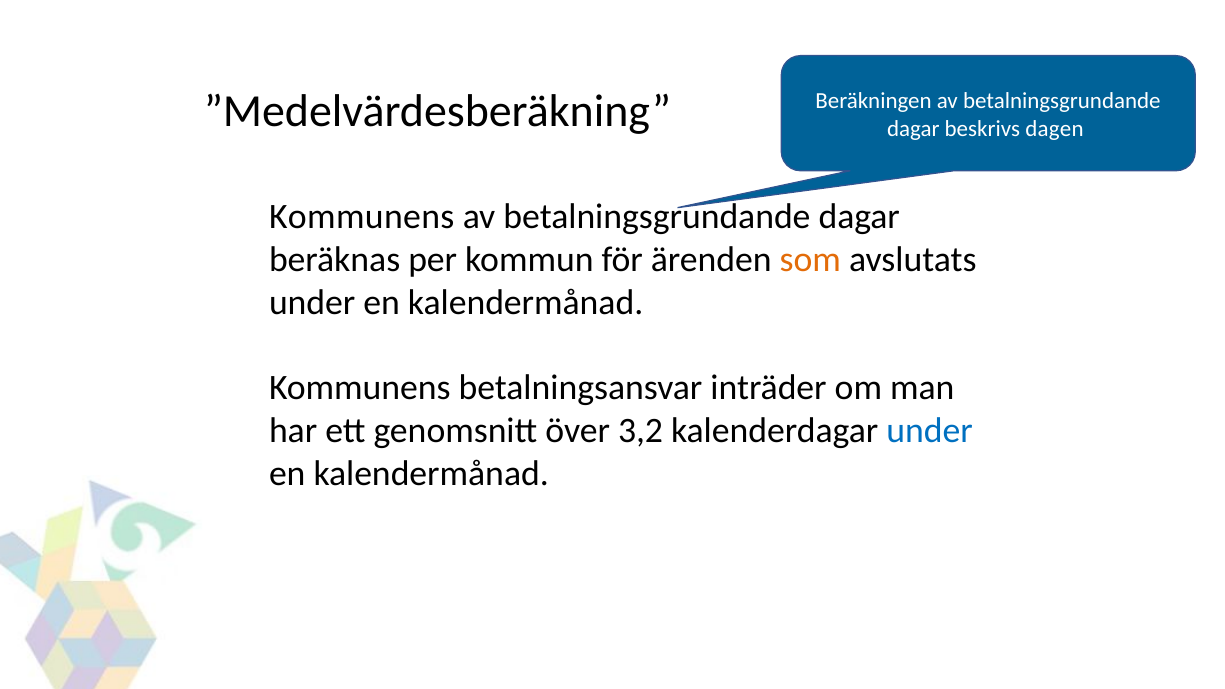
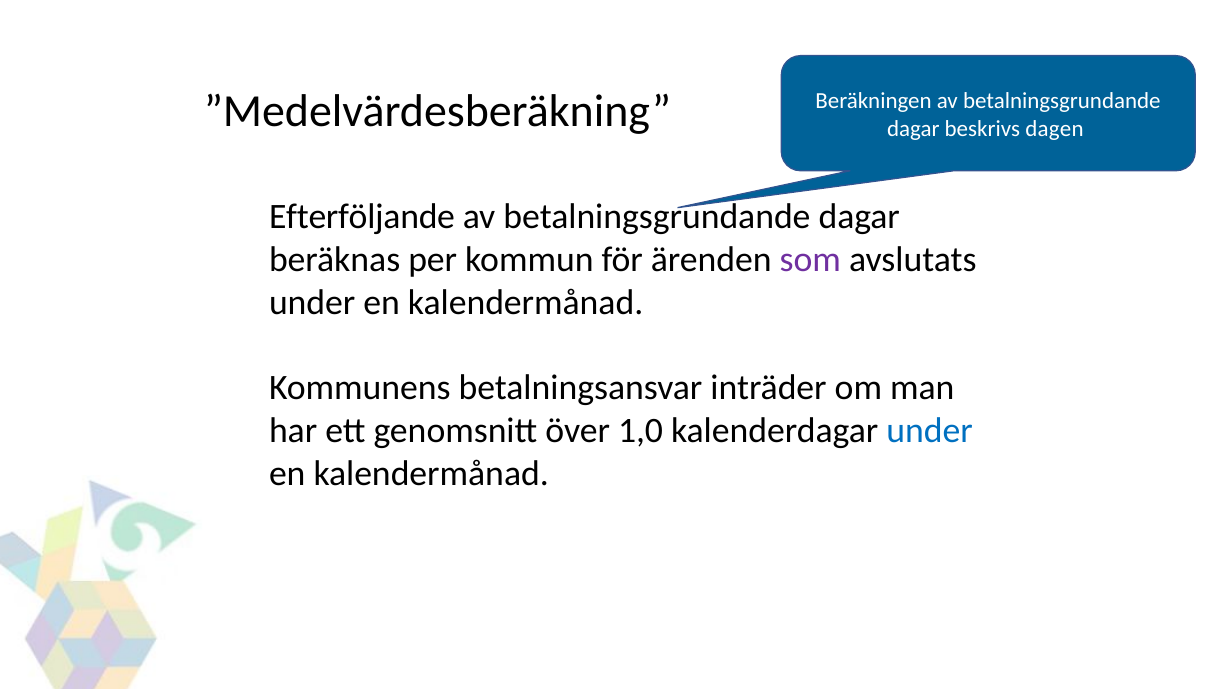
Kommunens: Kommunens -> Efterföljande (362, 217)
som colour: orange -> purple (810, 259)
3,2: 3,2 -> 1,0 (641, 431)
